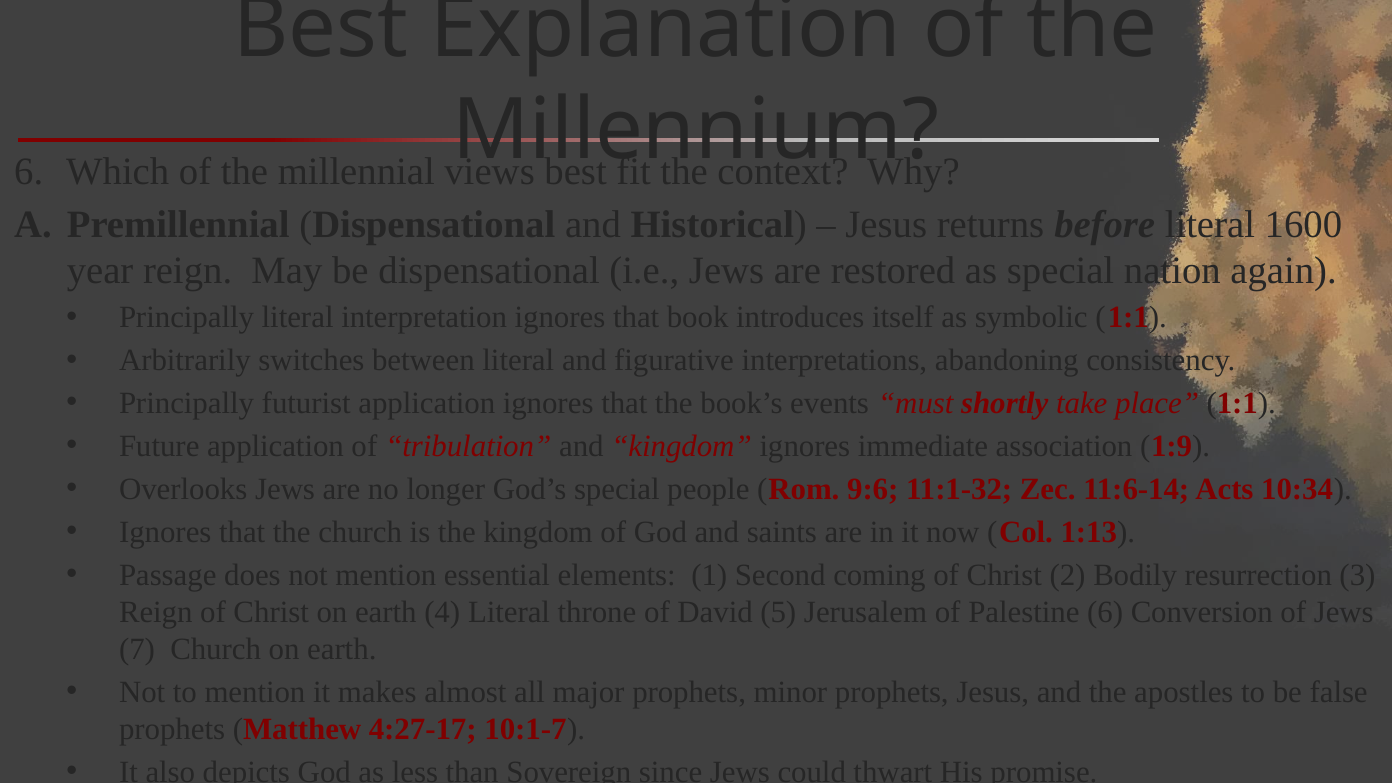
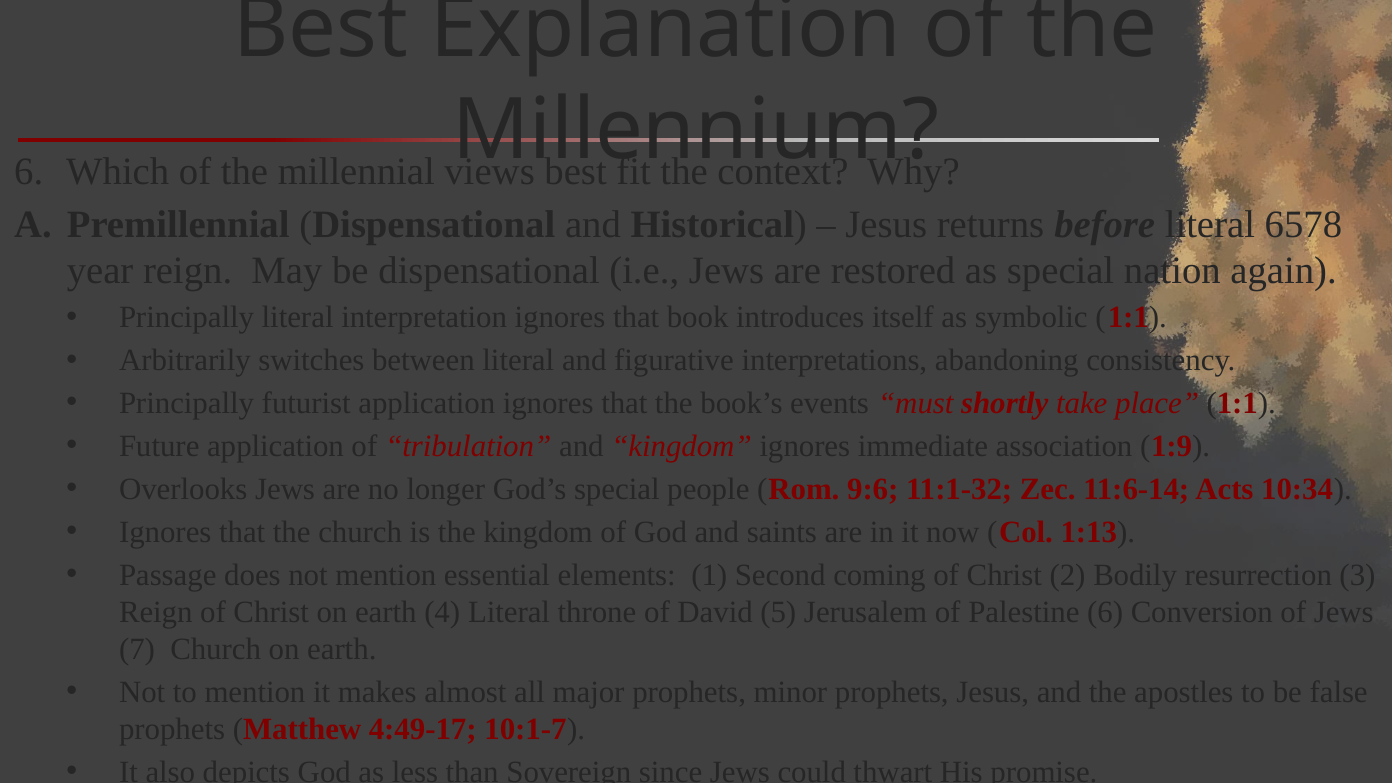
1600: 1600 -> 6578 (1303, 224)
4:27-17: 4:27-17 -> 4:49-17 (423, 729)
